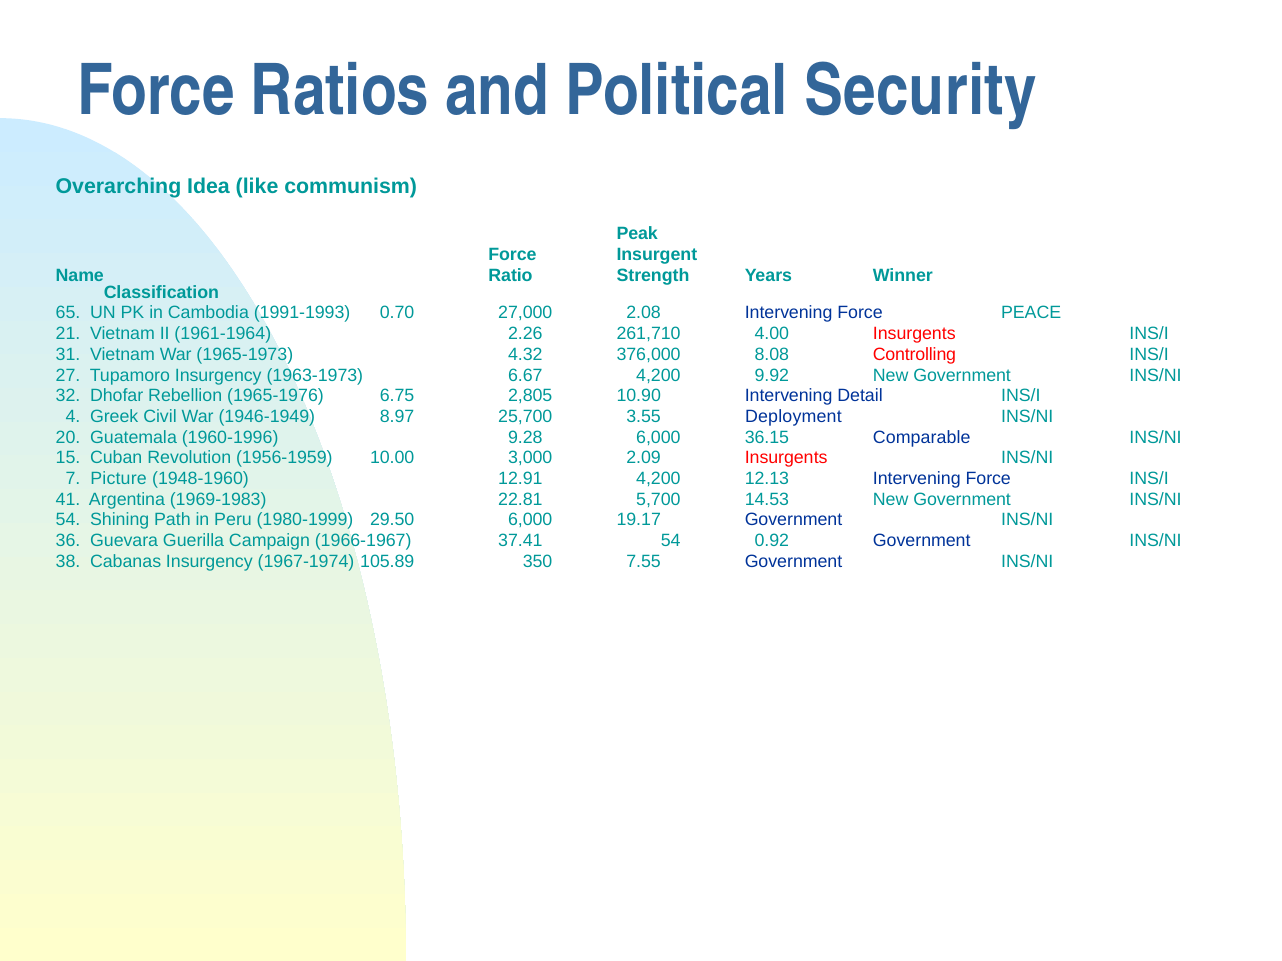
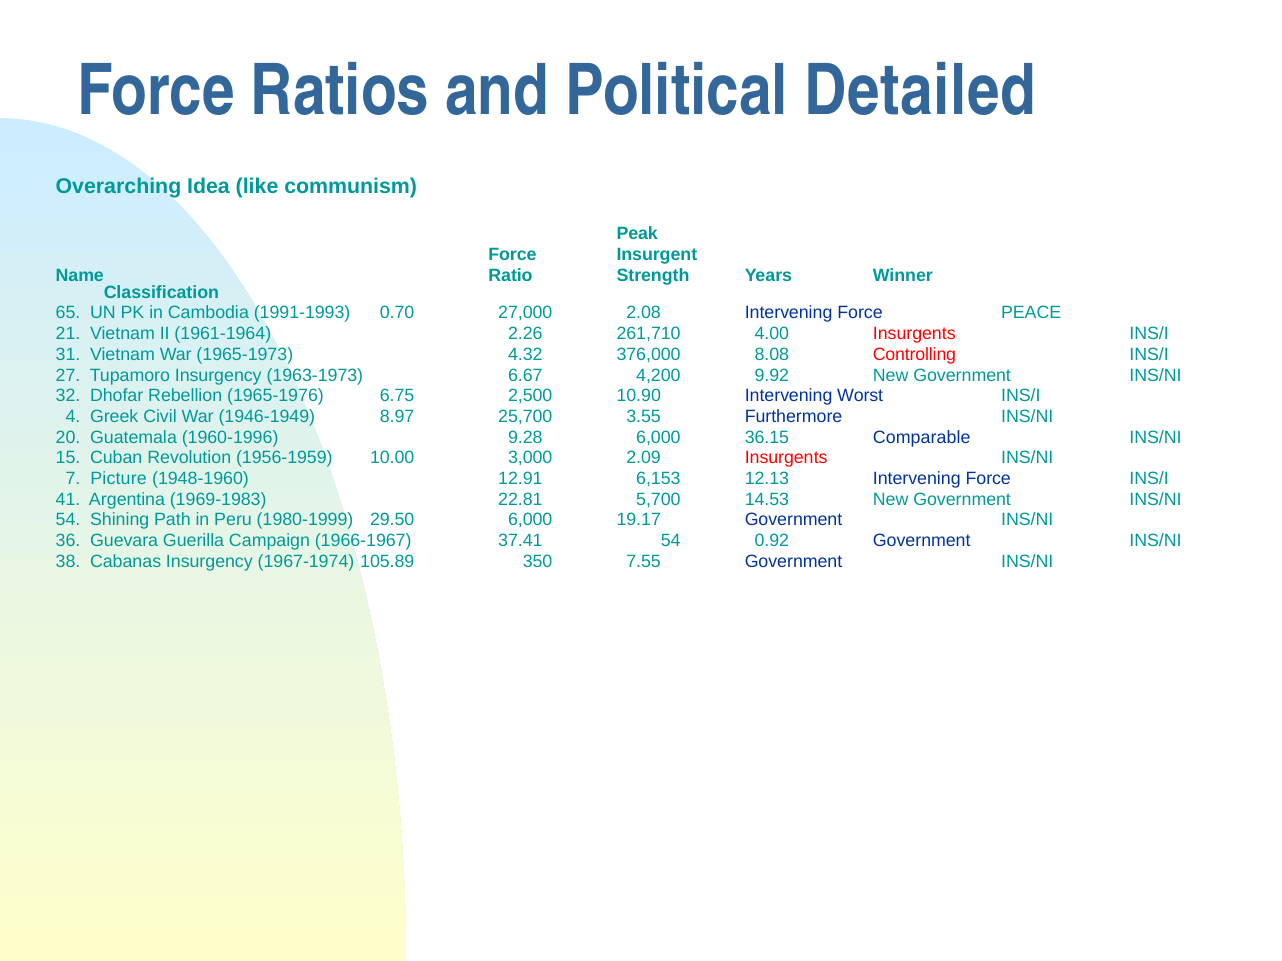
Security: Security -> Detailed (920, 91)
2,805: 2,805 -> 2,500 (530, 396)
Detail: Detail -> Worst (860, 396)
Deployment: Deployment -> Furthermore (794, 417)
12.91 4,200: 4,200 -> 6,153 (658, 479)
